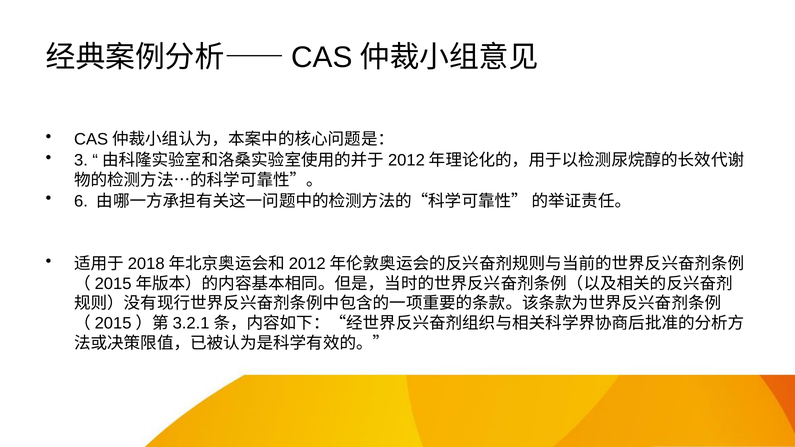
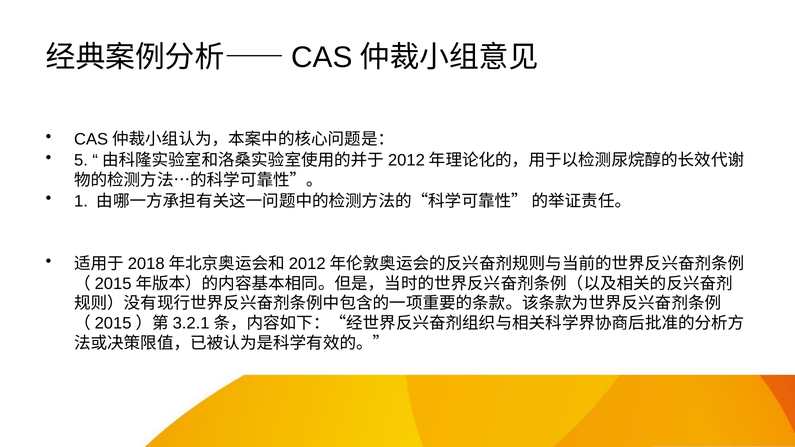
3: 3 -> 5 (81, 160)
6: 6 -> 1 (81, 201)
